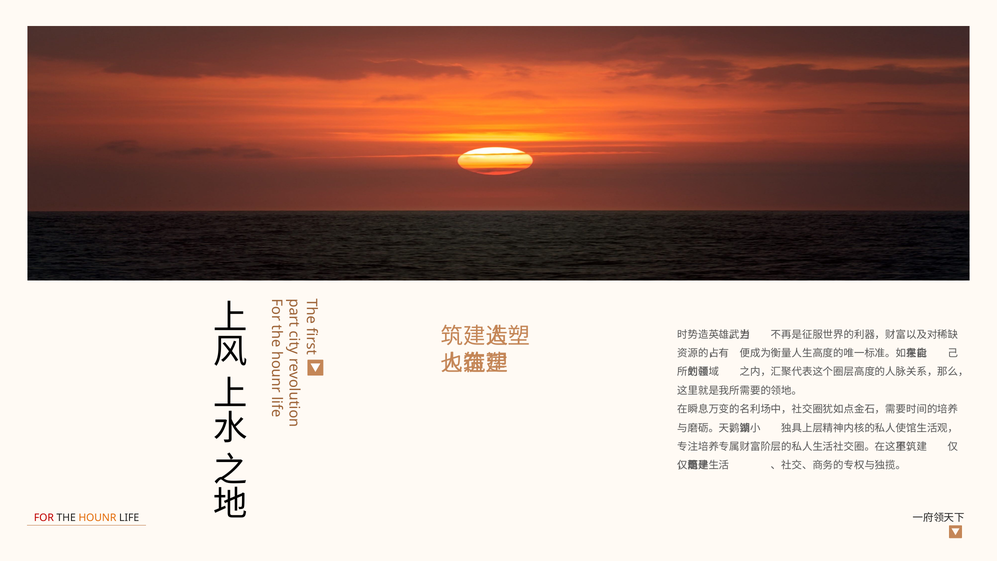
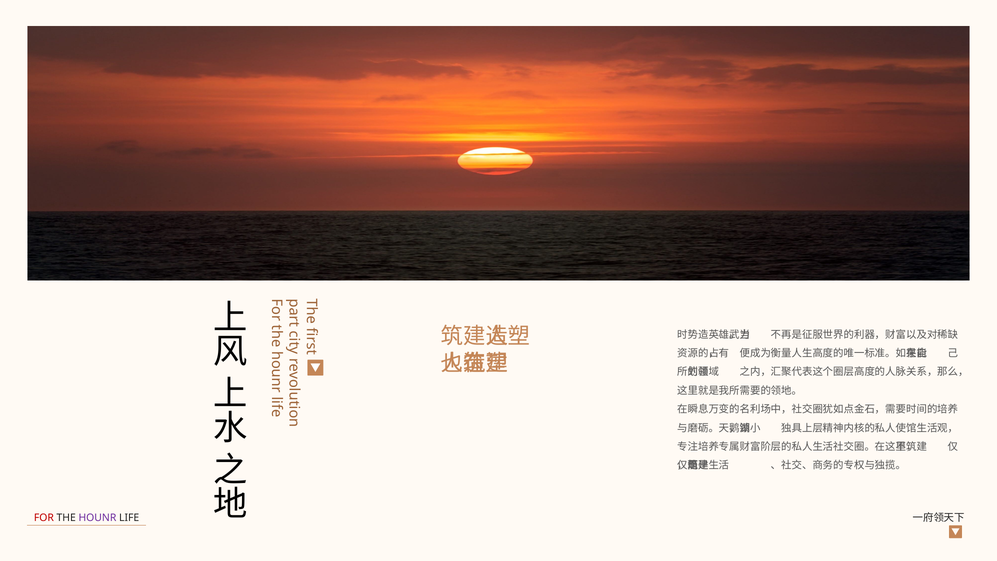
HOUNR colour: orange -> purple (97, 518)
